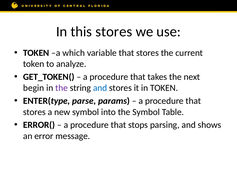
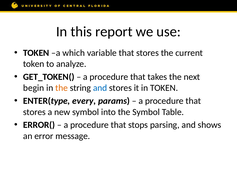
this stores: stores -> report (114, 32)
the colour: purple -> orange (62, 88)
parse: parse -> every (84, 101)
